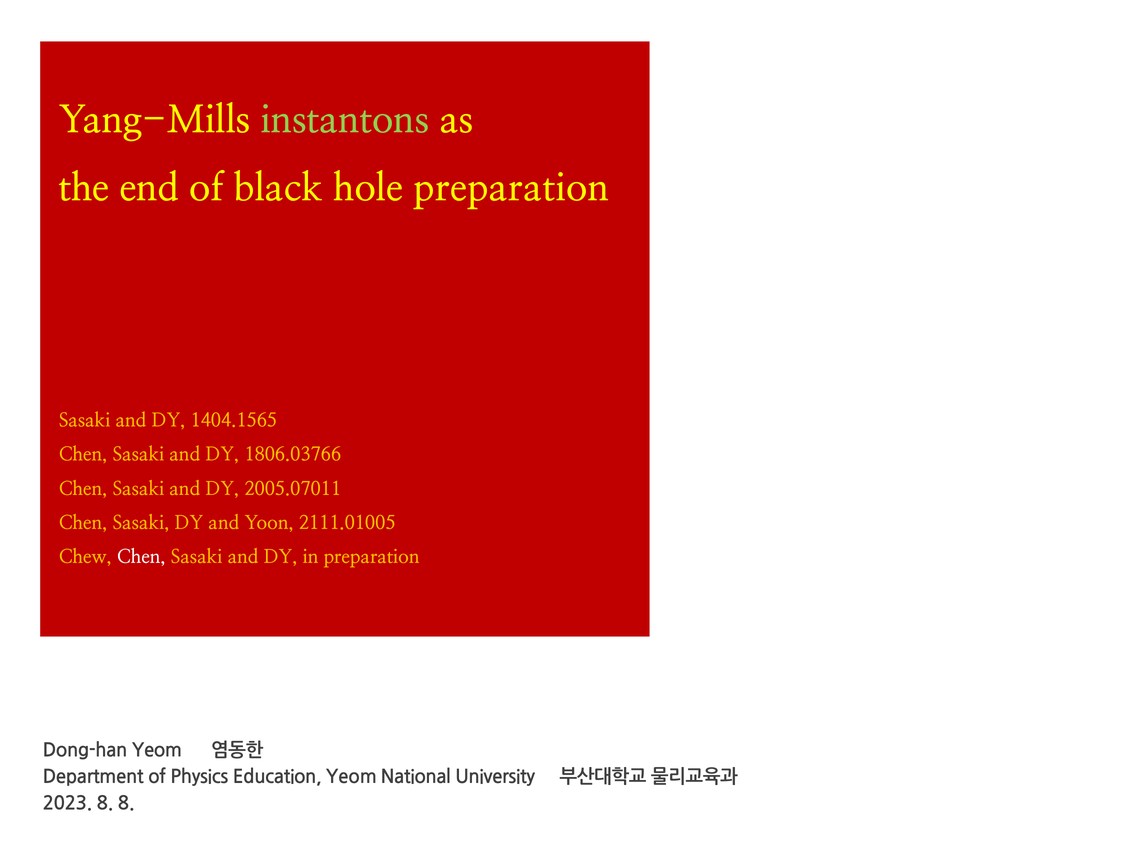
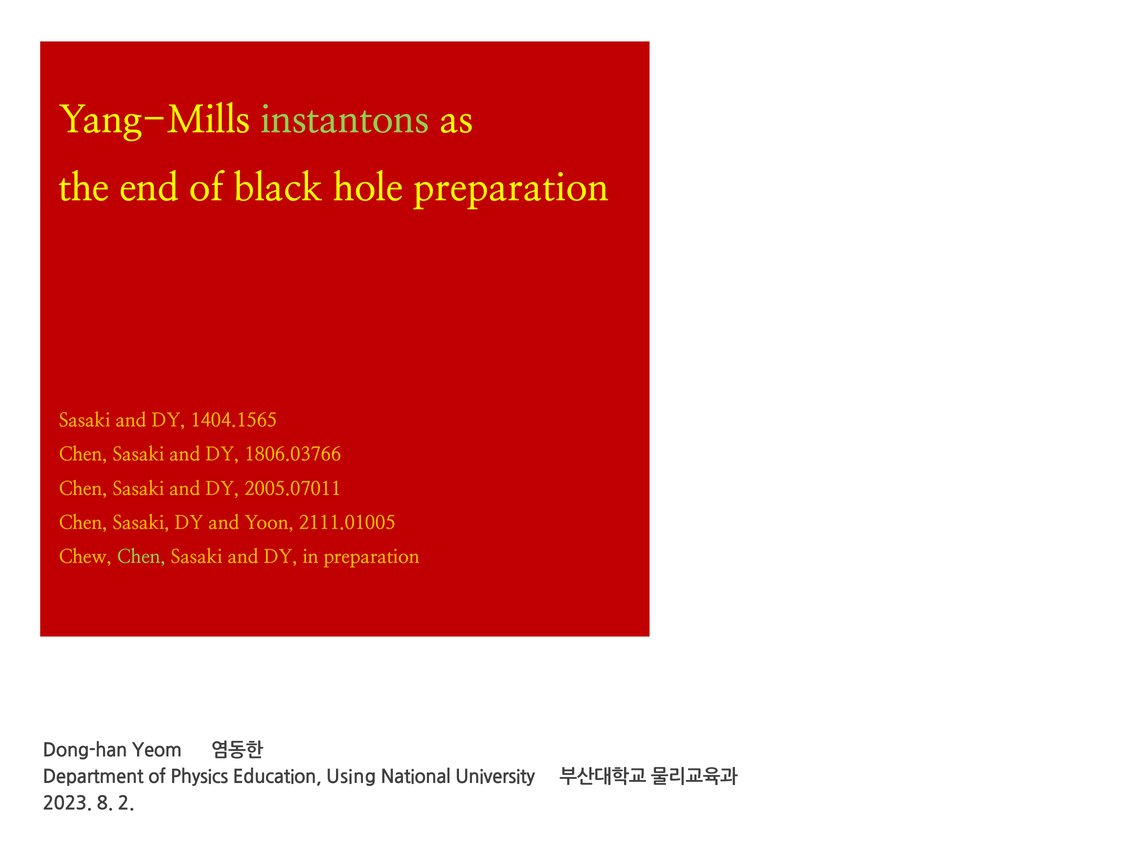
Chen colour: white -> light green (141, 557)
Education Yeom: Yeom -> Using (351, 776)
8 8: 8 -> 2 (126, 803)
